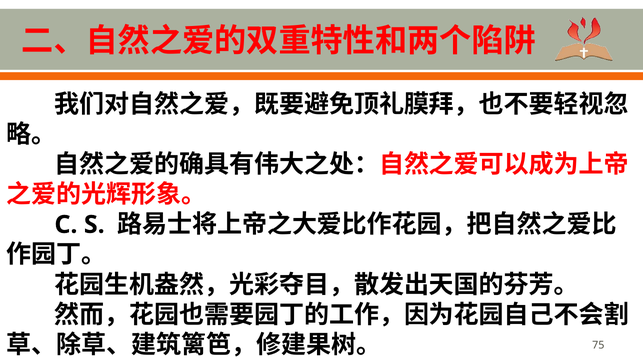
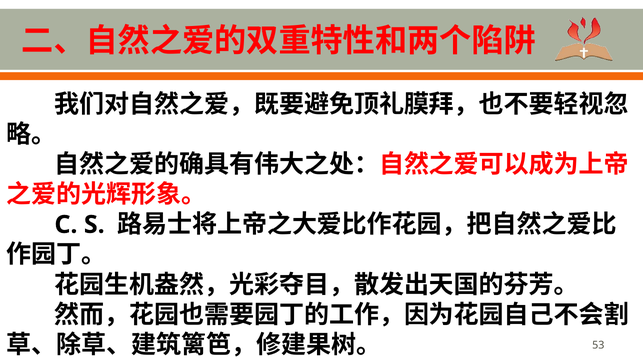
75: 75 -> 53 (598, 345)
